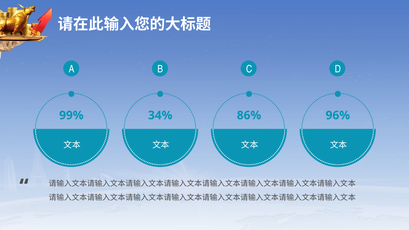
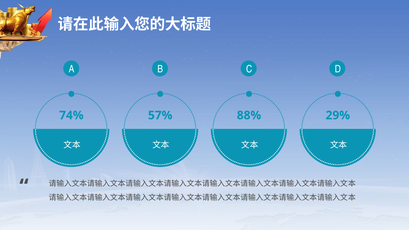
99%: 99% -> 74% (71, 115)
34%: 34% -> 57% (160, 115)
86%: 86% -> 88% (249, 115)
96%: 96% -> 29% (338, 115)
